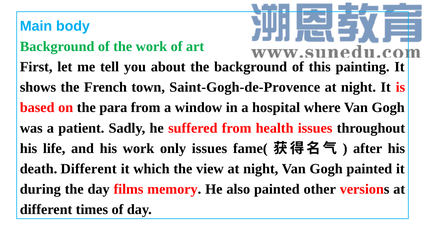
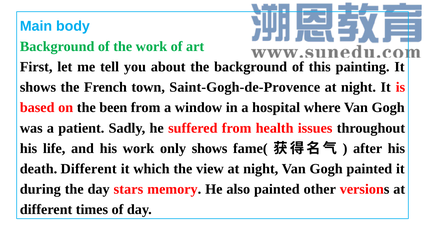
para: para -> been (113, 108)
only issues: issues -> shows (210, 148)
films: films -> stars (128, 189)
